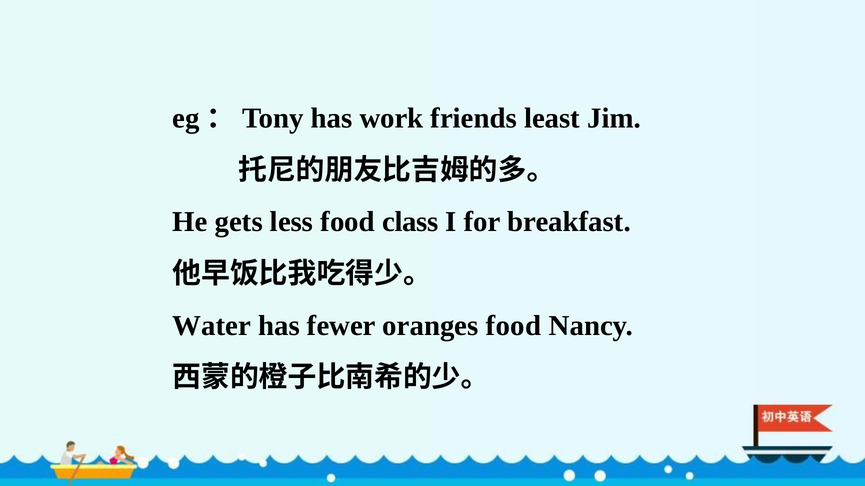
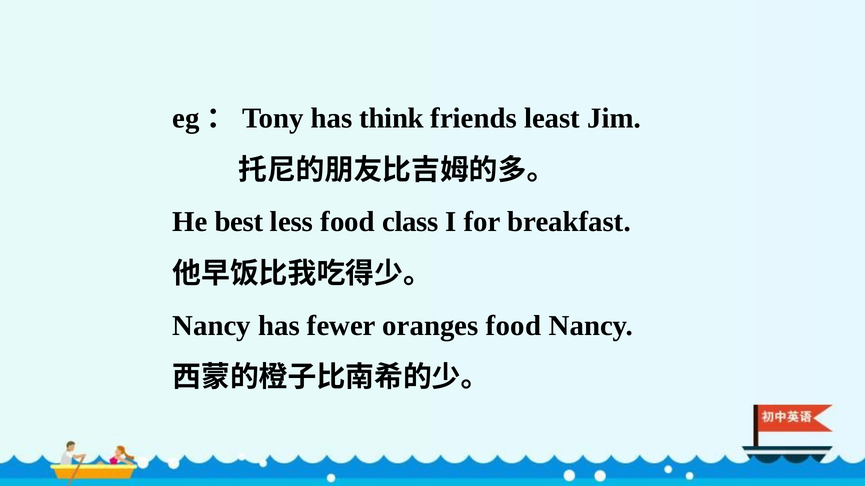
work: work -> think (392, 118)
gets: gets -> best (239, 222)
Water: Water -> Nancy (212, 326)
